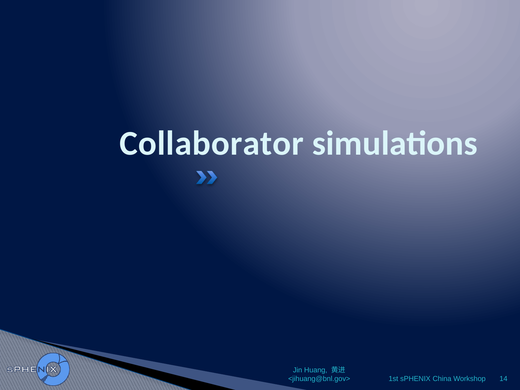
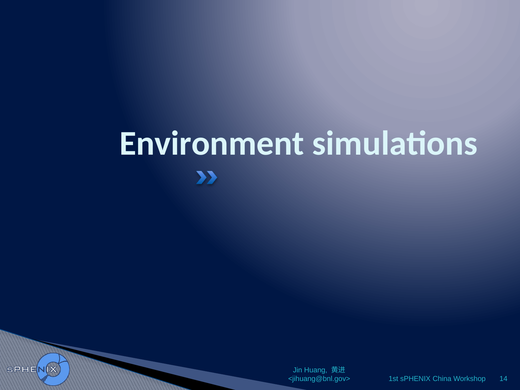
Collaborator: Collaborator -> Environment (212, 143)
